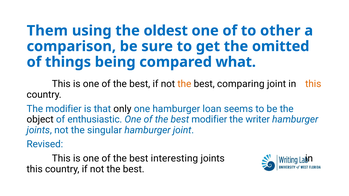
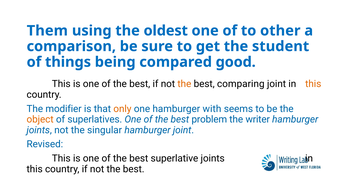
omitted: omitted -> student (281, 46)
what: what -> good (236, 62)
only colour: black -> orange (122, 109)
loan: loan -> with (212, 109)
object colour: black -> orange (40, 120)
enthusiastic: enthusiastic -> superlatives (95, 120)
best modifier: modifier -> problem (209, 120)
interesting: interesting -> superlative (174, 159)
